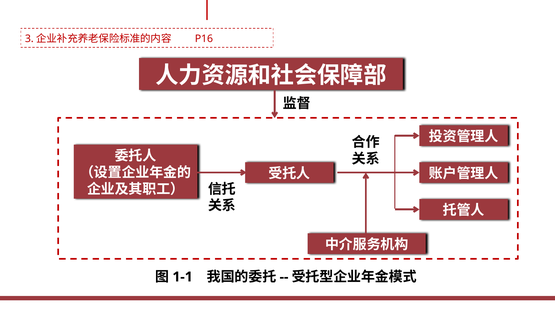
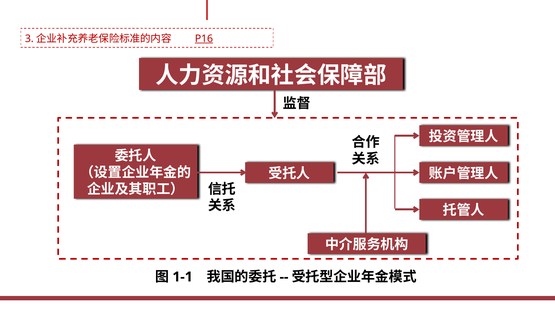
P16 underline: none -> present (204, 39)
